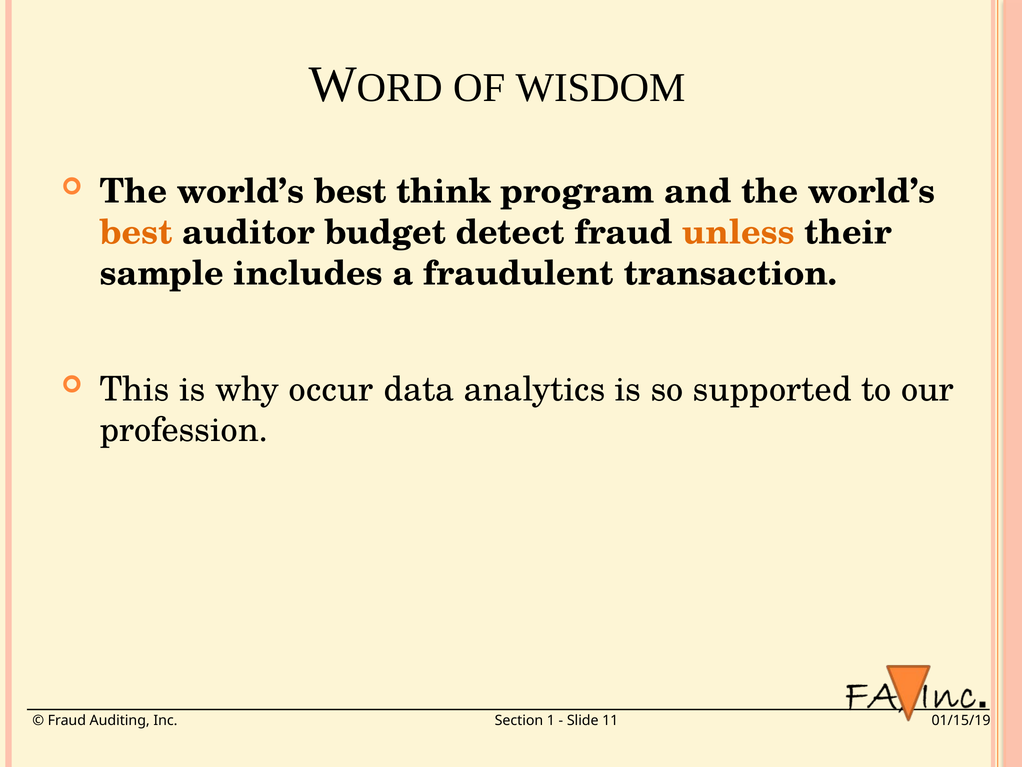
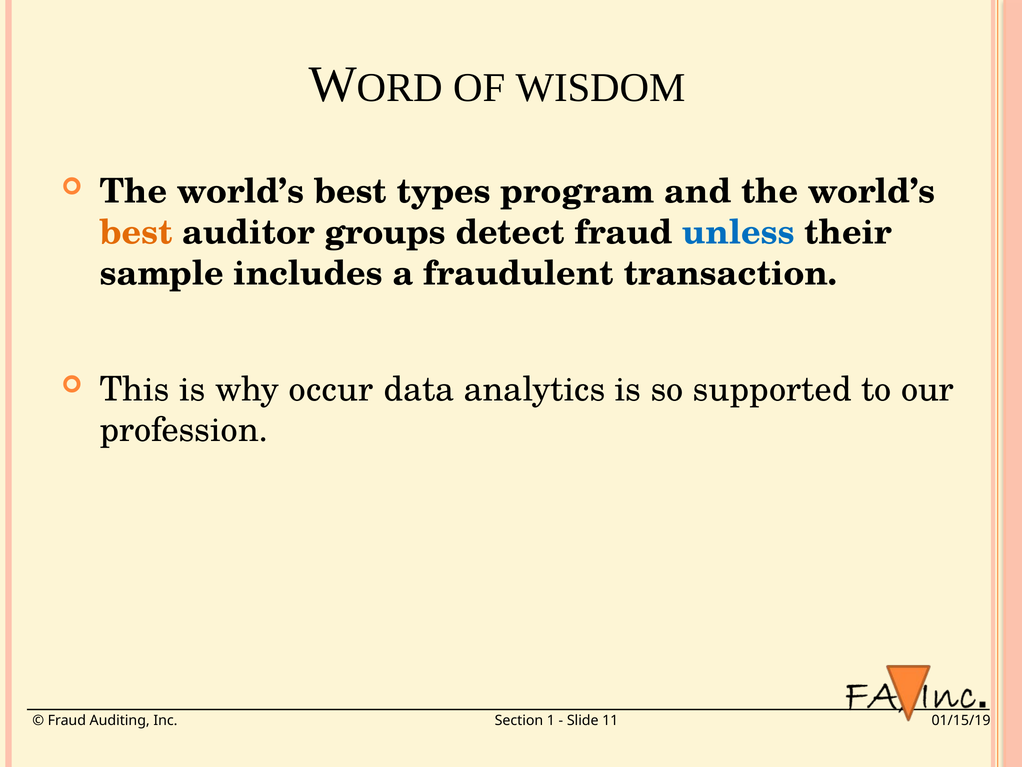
think: think -> types (444, 191)
budget: budget -> groups (385, 232)
unless colour: orange -> blue (739, 232)
